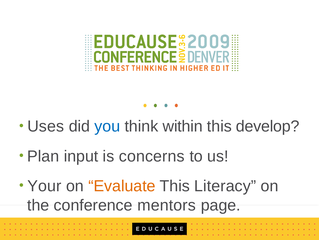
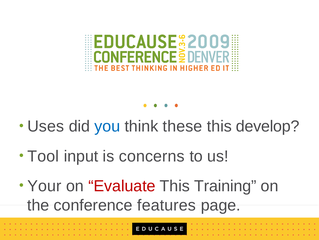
within: within -> these (183, 126)
Plan: Plan -> Tool (43, 156)
Evaluate colour: orange -> red (122, 186)
Literacy: Literacy -> Training (225, 186)
mentors: mentors -> features (167, 205)
